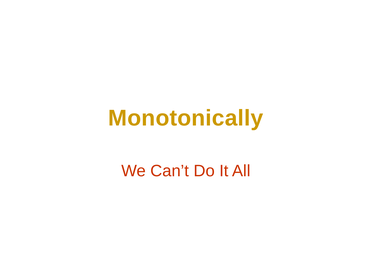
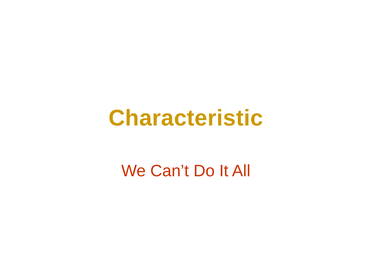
Monotonically: Monotonically -> Characteristic (186, 118)
